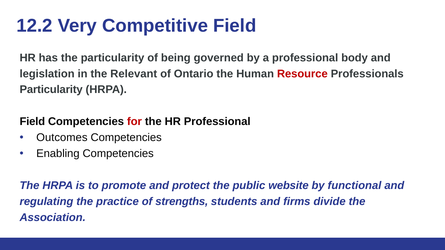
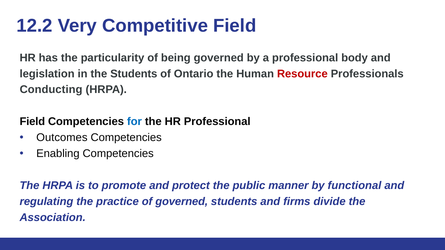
the Relevant: Relevant -> Students (134, 74)
Particularity: Particularity -> Conducting (51, 90)
for colour: red -> blue (134, 122)
website: website -> manner (288, 186)
of strengths: strengths -> governed (182, 202)
